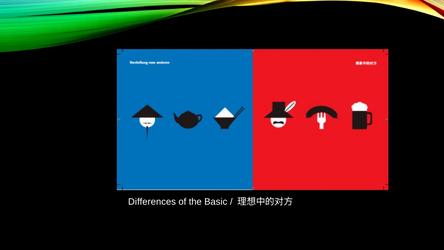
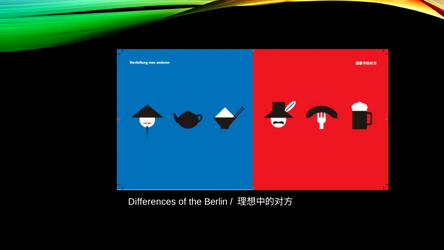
Basic: Basic -> Berlin (216, 202)
